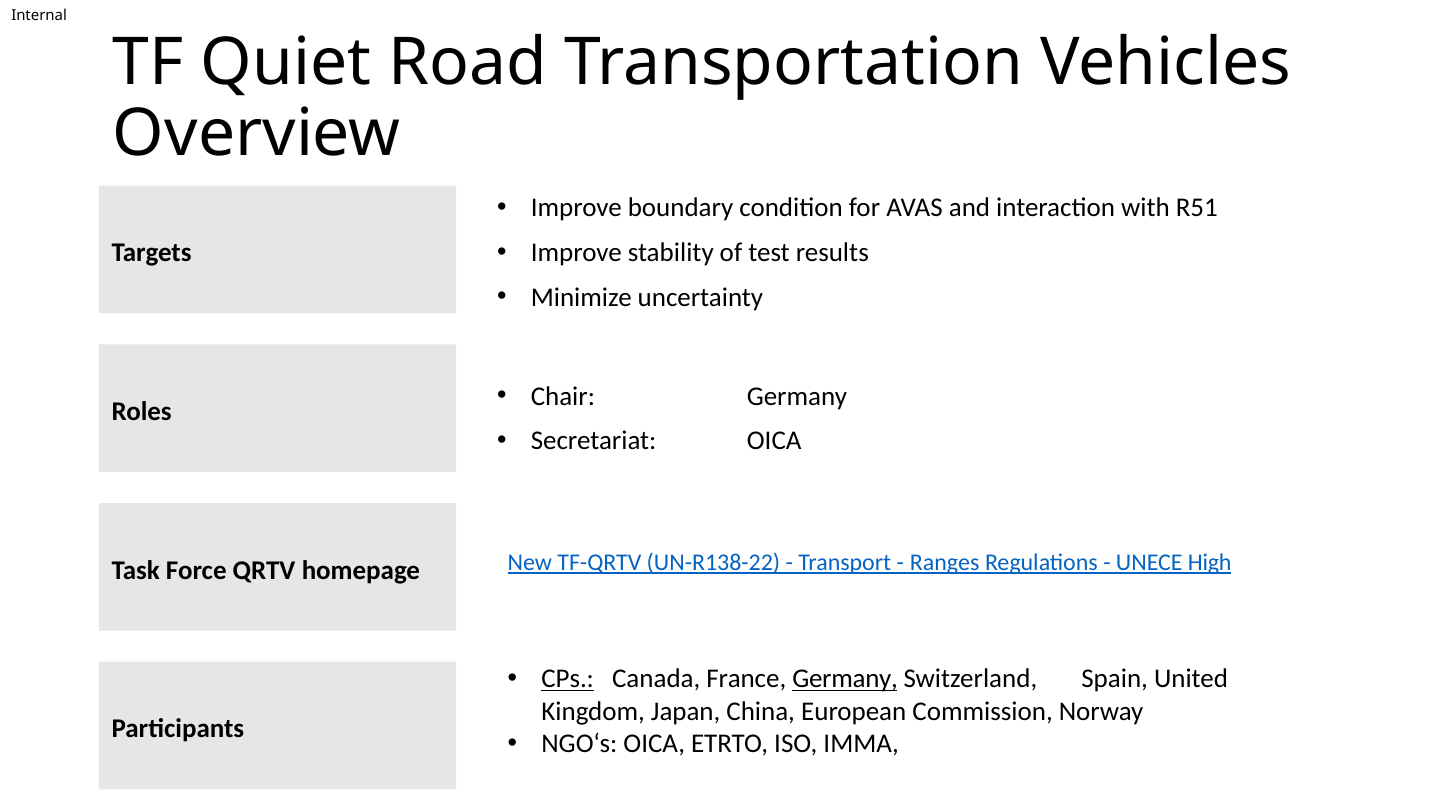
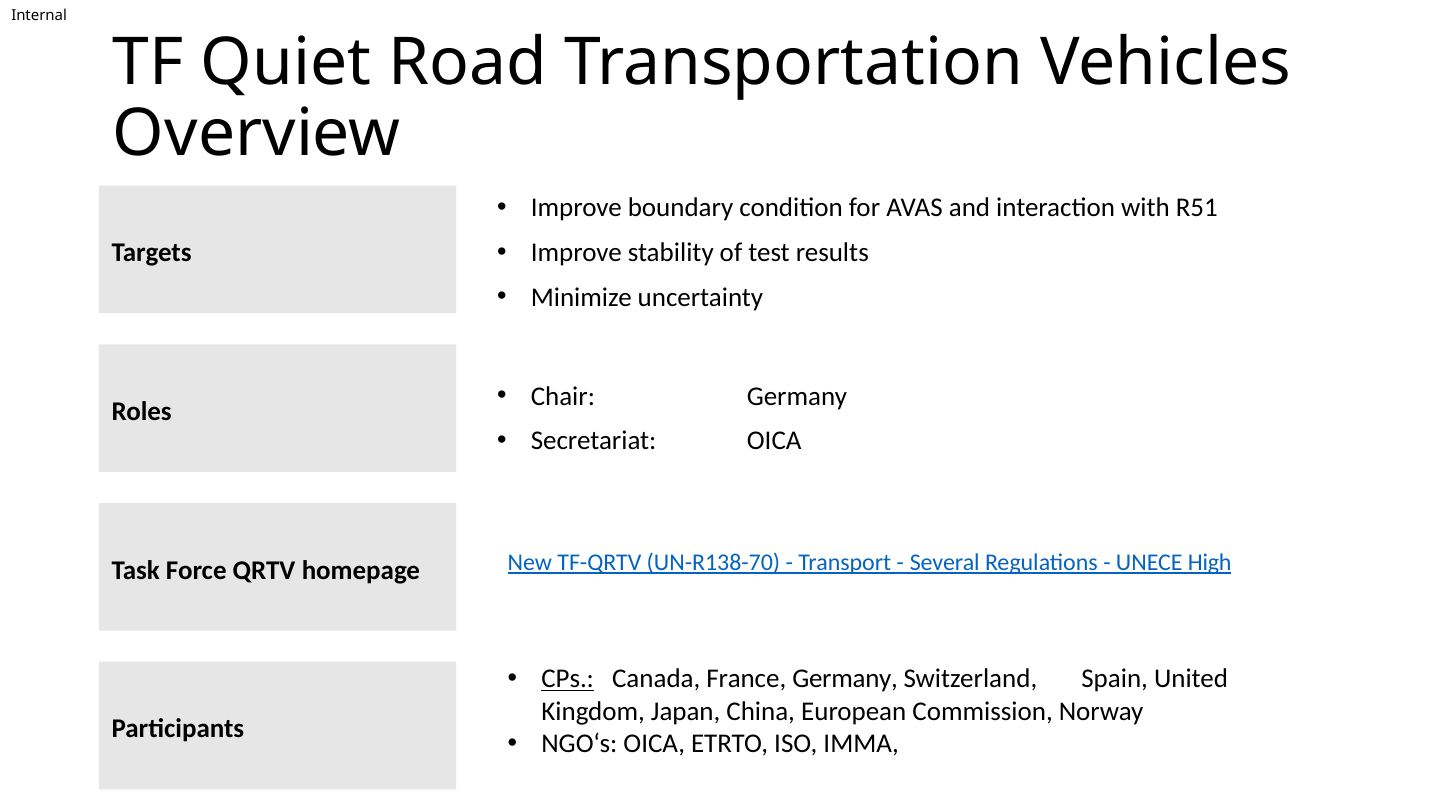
UN-R138-22: UN-R138-22 -> UN-R138-70 (713, 563)
Ranges: Ranges -> Several (945, 563)
Germany underline: present -> none (845, 679)
